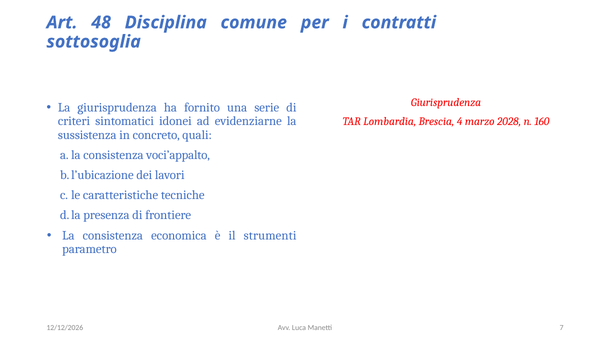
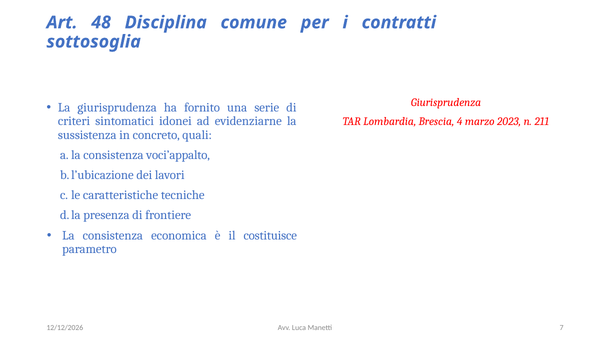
2028: 2028 -> 2023 (509, 121)
160: 160 -> 211 (542, 121)
strumenti: strumenti -> costituisce (270, 235)
